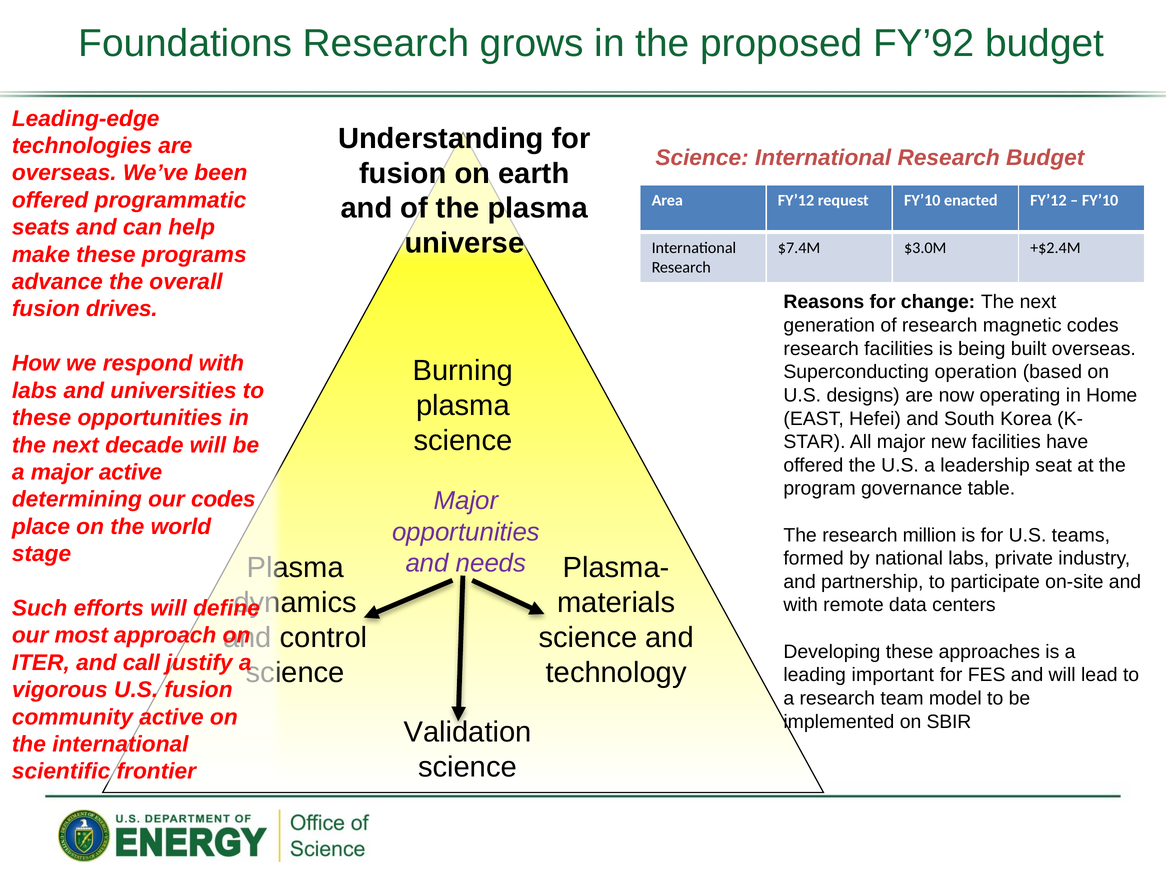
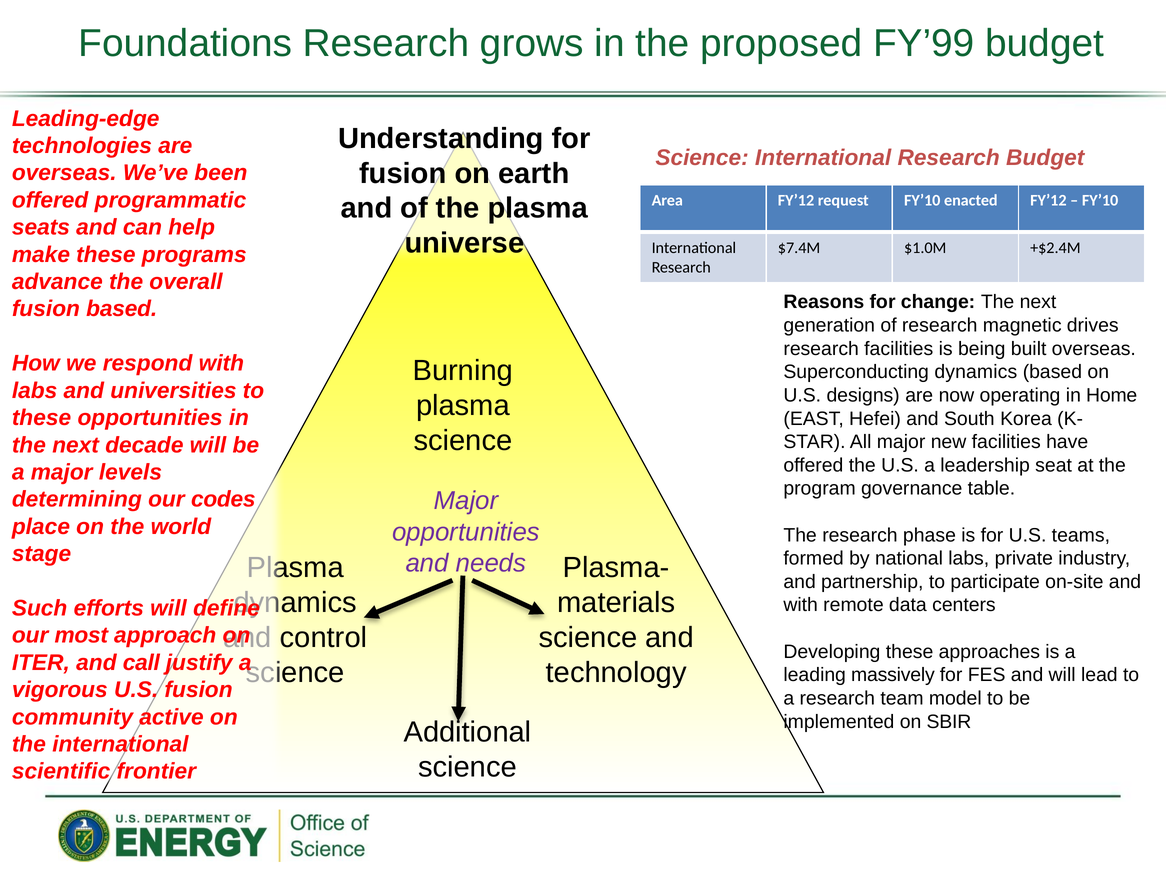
FY’92: FY’92 -> FY’99 (924, 43)
$3.0M: $3.0M -> $1.0M (925, 248)
fusion drives: drives -> based (122, 309)
magnetic codes: codes -> drives (1093, 326)
Superconducting operation: operation -> dynamics (976, 372)
major active: active -> levels (130, 473)
million: million -> phase (929, 535)
important: important -> massively (893, 675)
Validation: Validation -> Additional (468, 732)
